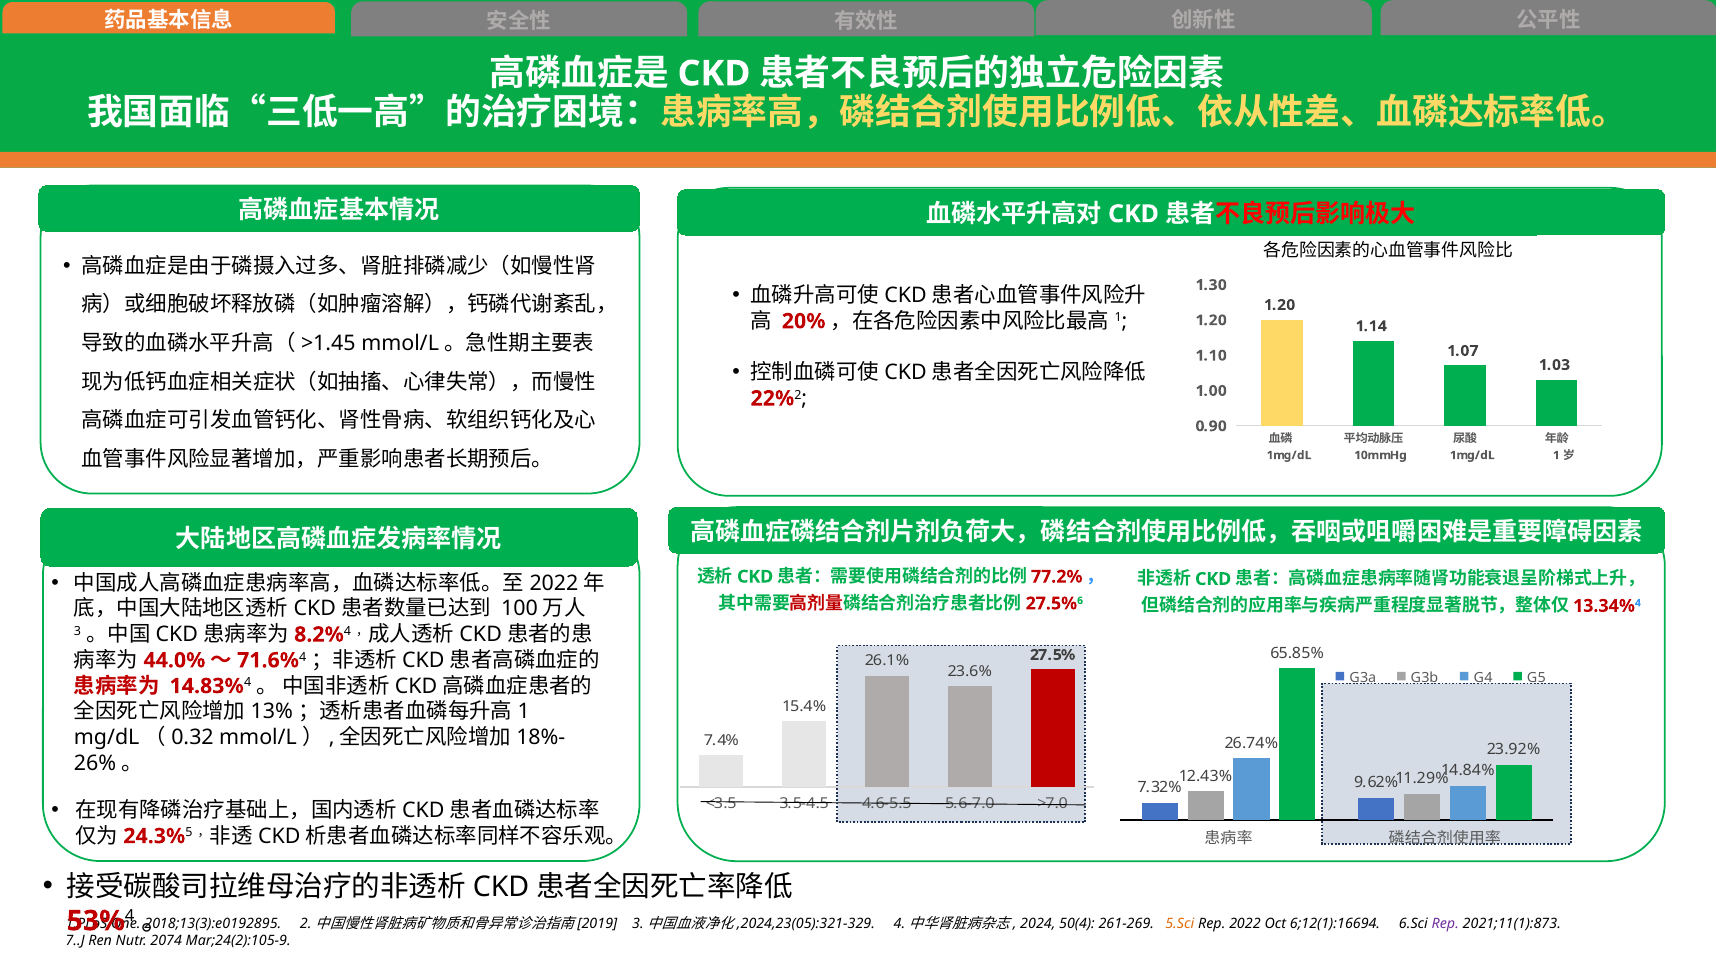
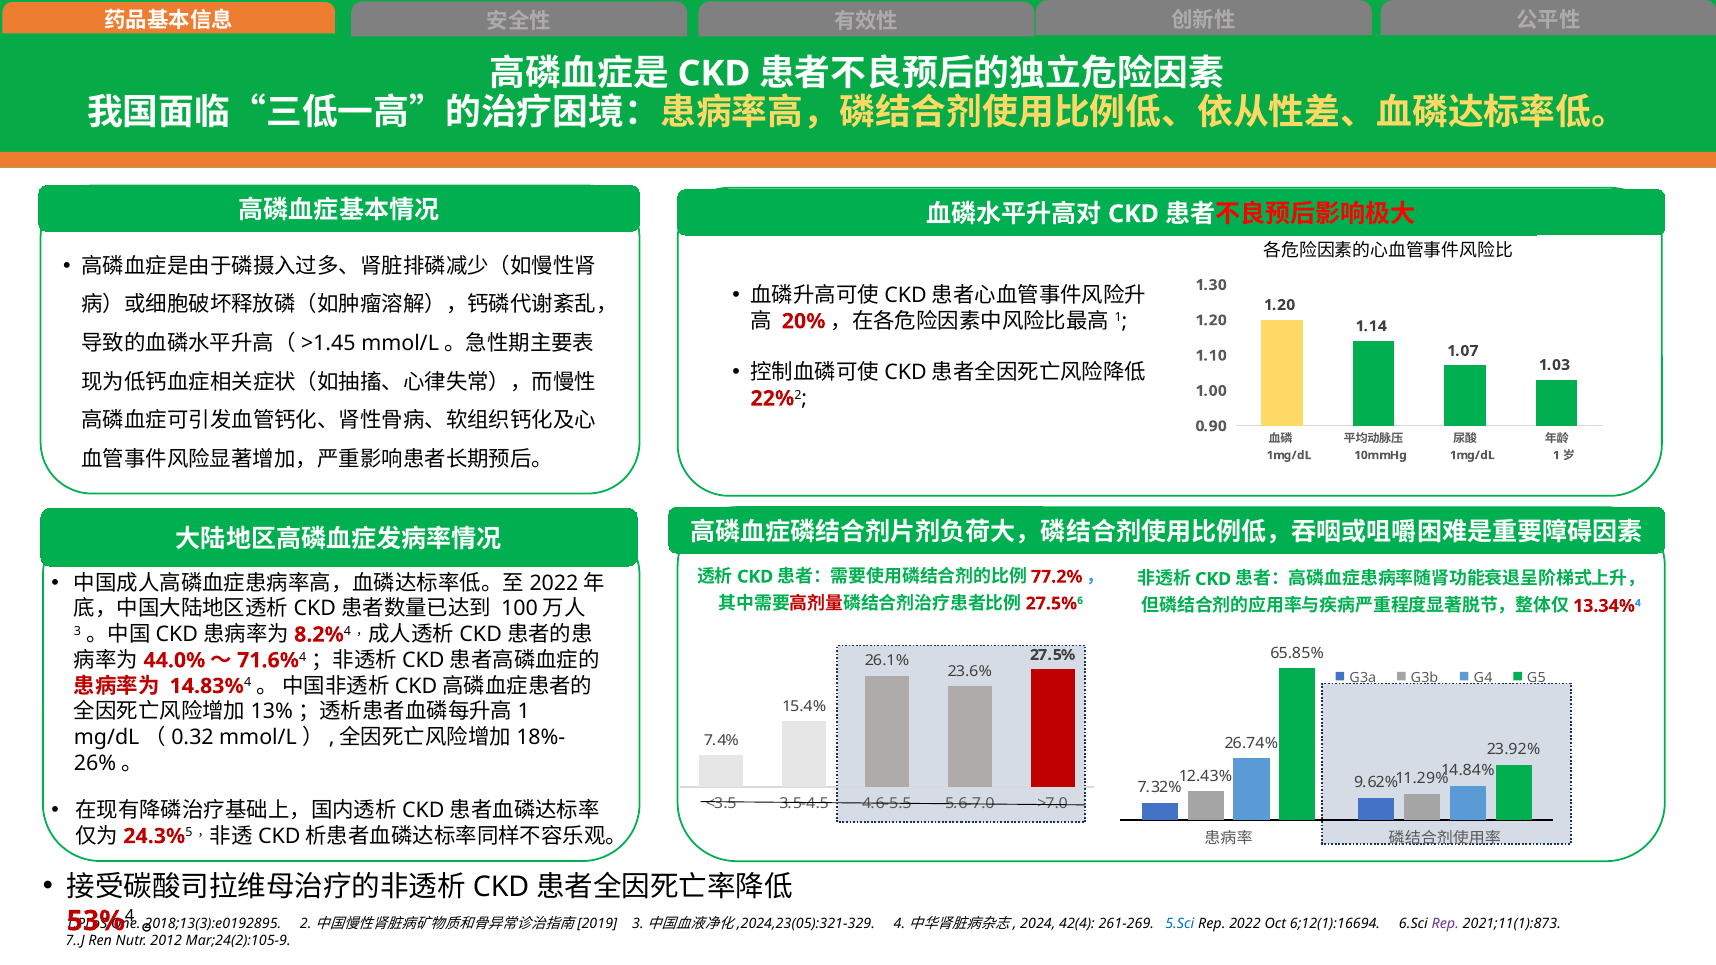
50(4: 50(4 -> 42(4 (1077, 924)
5.Sci colour: orange -> blue (1180, 924)
2074: 2074 -> 2012 (166, 941)
